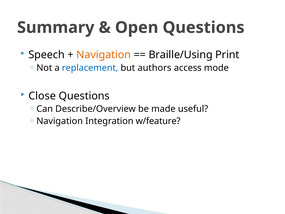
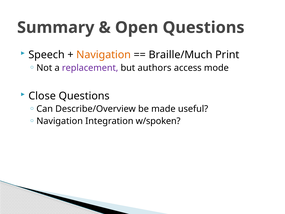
Braille/Using: Braille/Using -> Braille/Much (181, 55)
replacement colour: blue -> purple (90, 68)
w/feature: w/feature -> w/spoken (158, 121)
